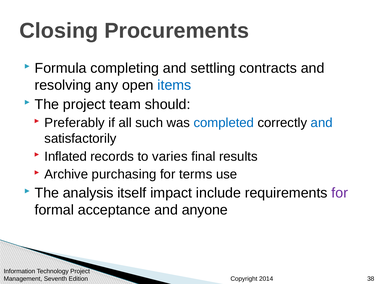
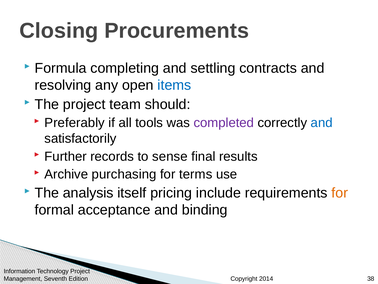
such: such -> tools (149, 123)
completed colour: blue -> purple (224, 123)
Inflated: Inflated -> Further (66, 156)
varies: varies -> sense (170, 156)
impact: impact -> pricing (171, 193)
for colour: purple -> orange (340, 193)
anyone: anyone -> binding (205, 210)
